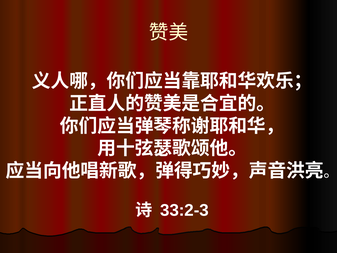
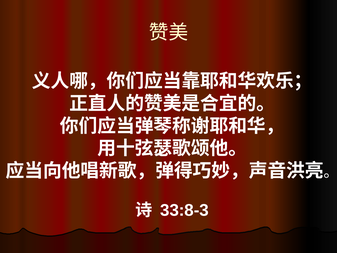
33:2-3: 33:2-3 -> 33:8-3 (185, 210)
